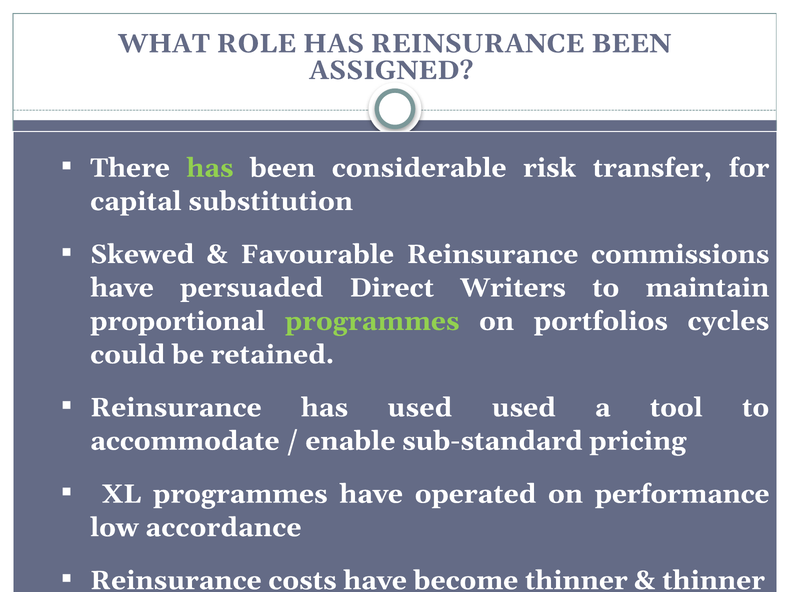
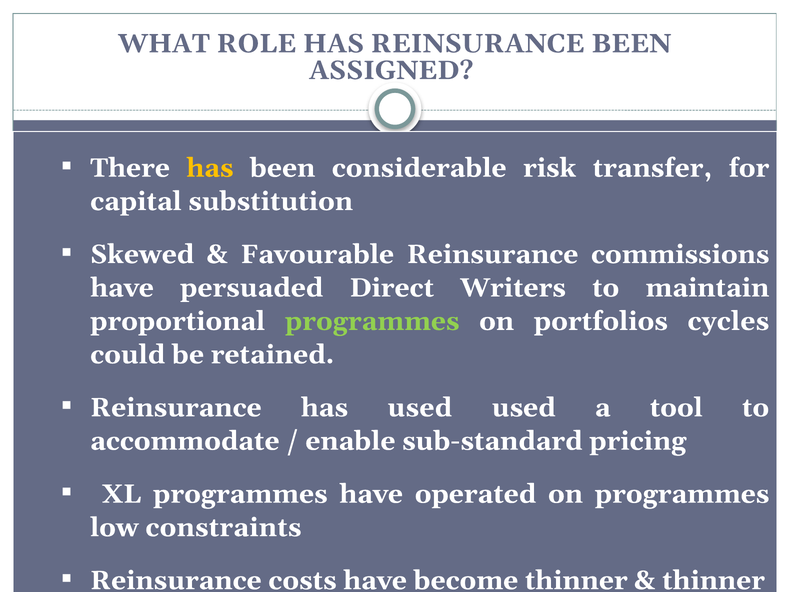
has colour: light green -> yellow (210, 168)
on performance: performance -> programmes (682, 494)
accordance: accordance -> constraints (223, 528)
